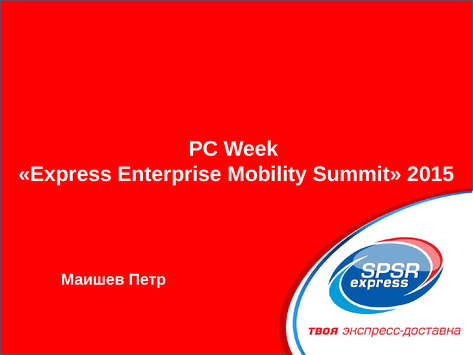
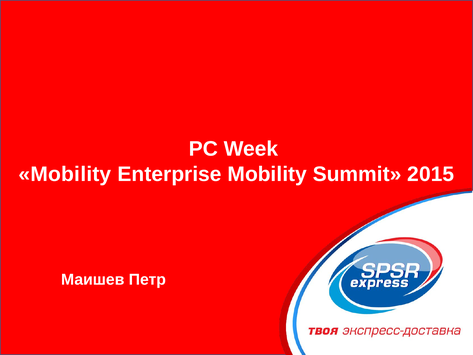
Express: Express -> Mobility (65, 174)
